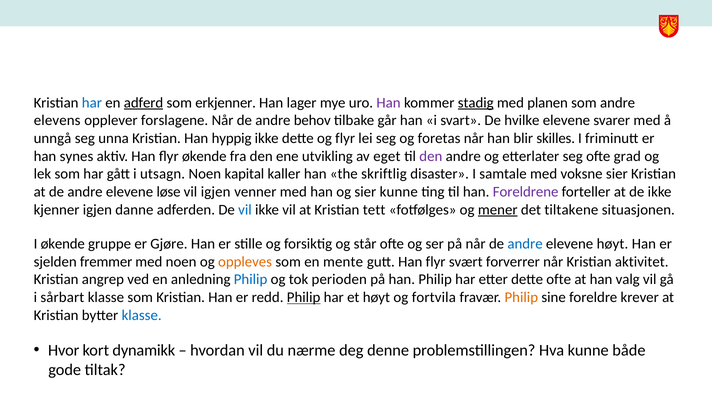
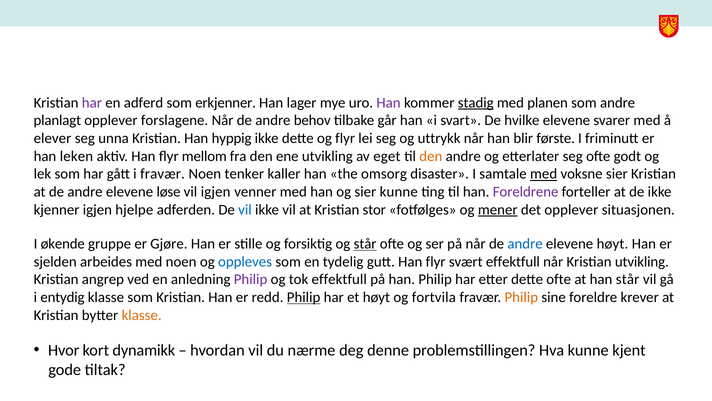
har colour: blue -> purple (92, 103)
adferd underline: present -> none (144, 103)
elevens: elevens -> planlagt (57, 120)
unngå: unngå -> elever (52, 138)
foretas: foretas -> uttrykk (439, 138)
skilles: skilles -> første (556, 138)
synes: synes -> leken (76, 156)
flyr økende: økende -> mellom (204, 156)
den colour: purple -> orange (431, 156)
grad: grad -> godt (627, 156)
i utsagn: utsagn -> fravær (163, 174)
kapital: kapital -> tenker (244, 174)
skriftlig: skriftlig -> omsorg (384, 174)
med underline: none -> present (544, 174)
danne: danne -> hjelpe (134, 209)
tett: tett -> stor (374, 209)
det tiltakene: tiltakene -> opplever (571, 209)
står underline: none -> present (365, 244)
fremmer: fremmer -> arbeides (106, 261)
oppleves colour: orange -> blue (245, 261)
mente: mente -> tydelig (343, 261)
svært forverrer: forverrer -> effektfull (513, 261)
Kristian aktivitet: aktivitet -> utvikling (642, 261)
Philip colour: blue -> purple (251, 279)
tok perioden: perioden -> effektfull (339, 279)
han valg: valg -> står (628, 279)
sårbart: sårbart -> entydig (62, 297)
klasse colour: blue -> orange (142, 315)
både: både -> kjent (629, 350)
